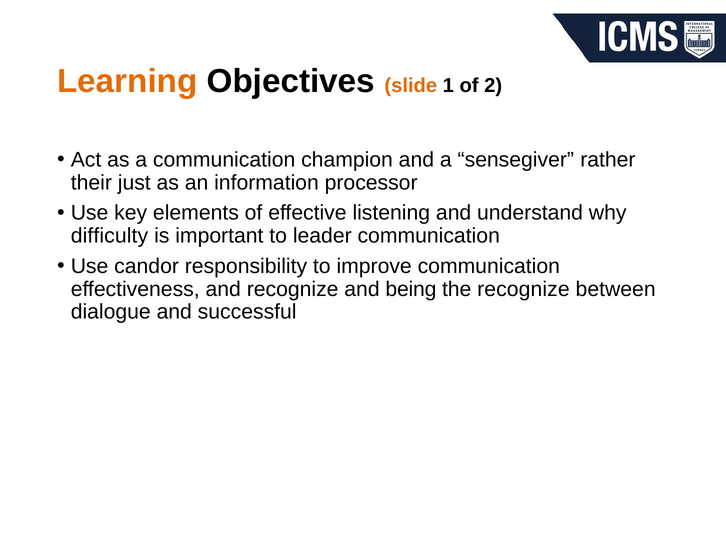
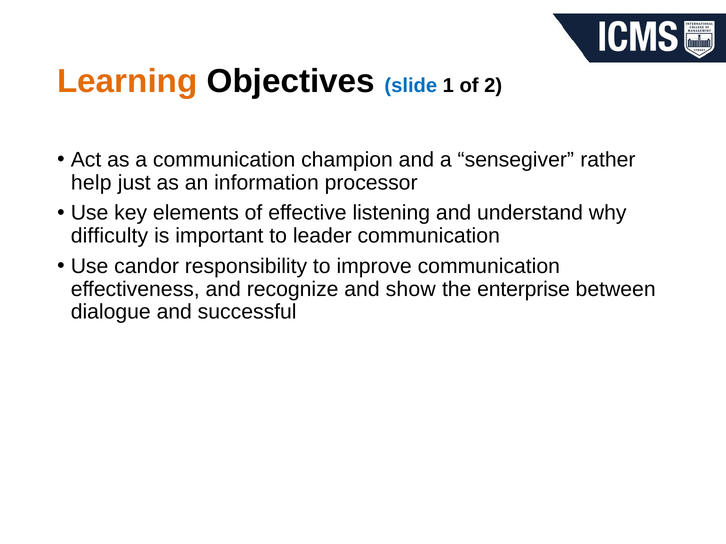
slide colour: orange -> blue (411, 86)
their: their -> help (91, 183)
being: being -> show (411, 289)
the recognize: recognize -> enterprise (524, 289)
